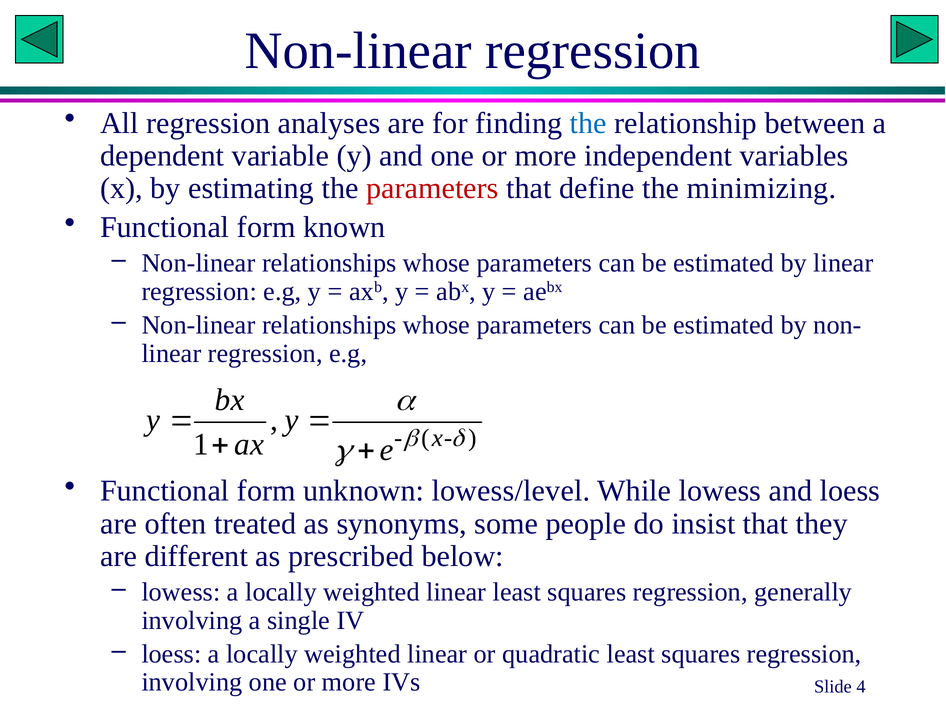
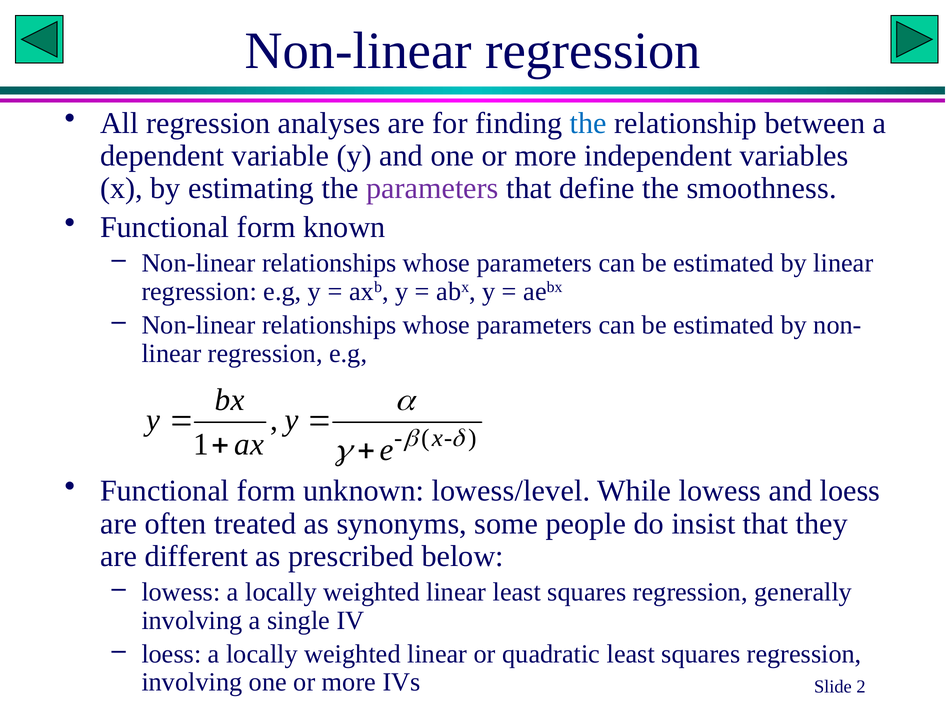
parameters colour: red -> purple (432, 189)
minimizing: minimizing -> smoothness (762, 189)
4: 4 -> 2 (861, 687)
